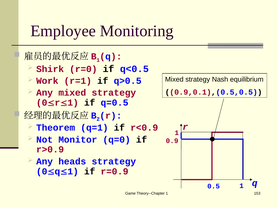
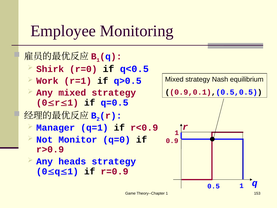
Theorem: Theorem -> Manager (56, 128)
